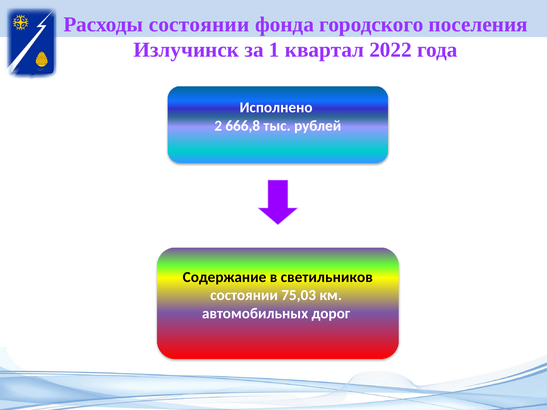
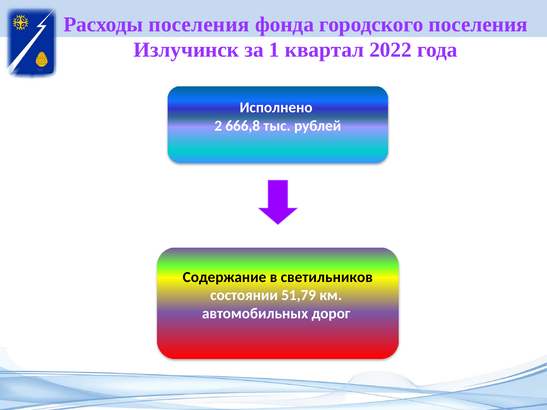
Расходы состоянии: состоянии -> поселения (199, 24)
75,03: 75,03 -> 51,79 (299, 295)
